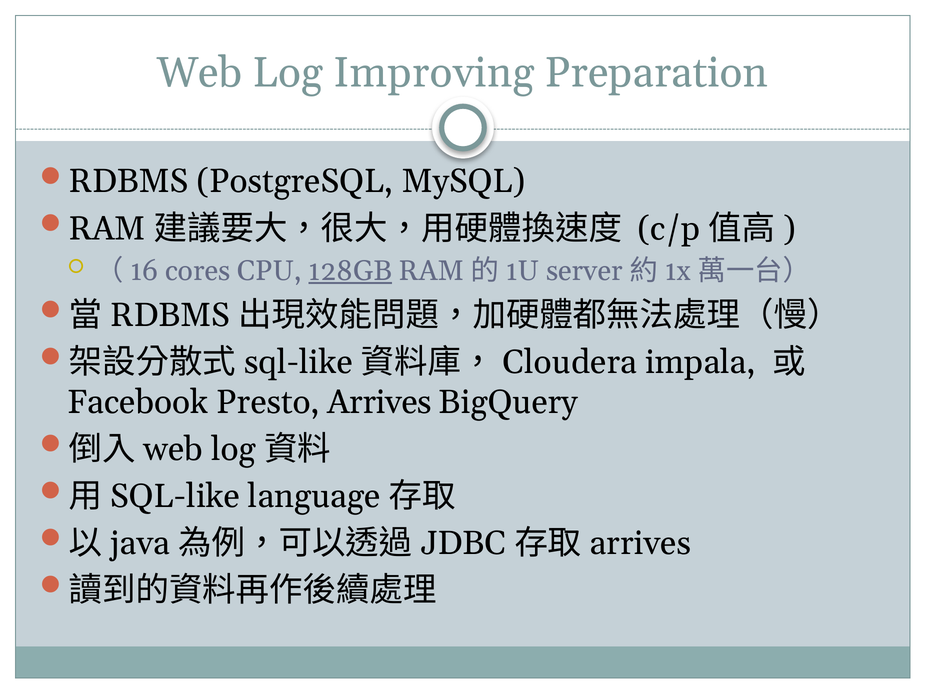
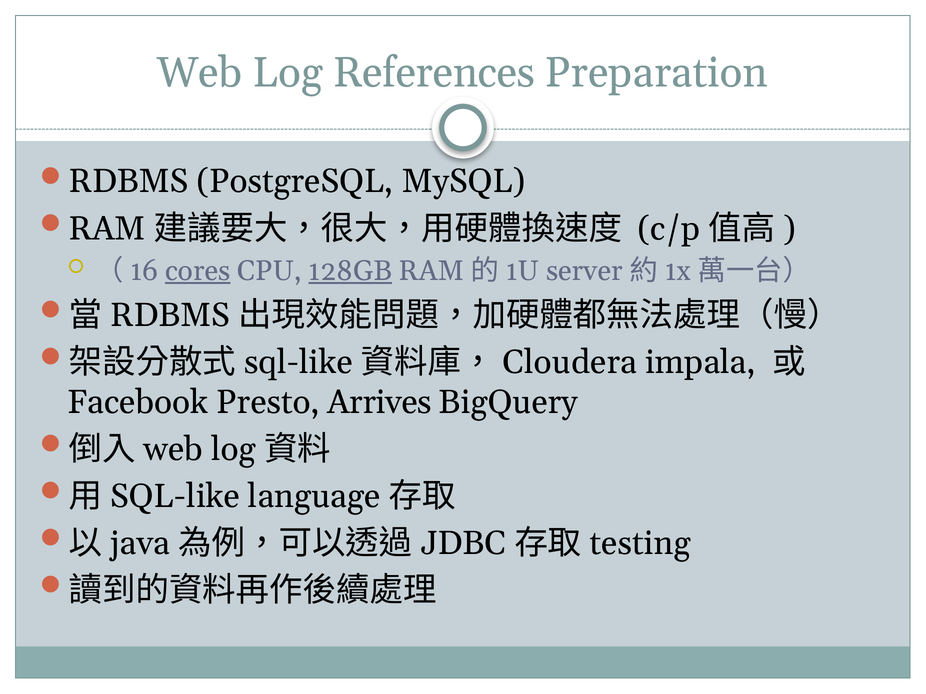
Improving: Improving -> References (434, 73)
cores underline: none -> present (198, 271)
arrives: arrives -> testing (640, 544)
